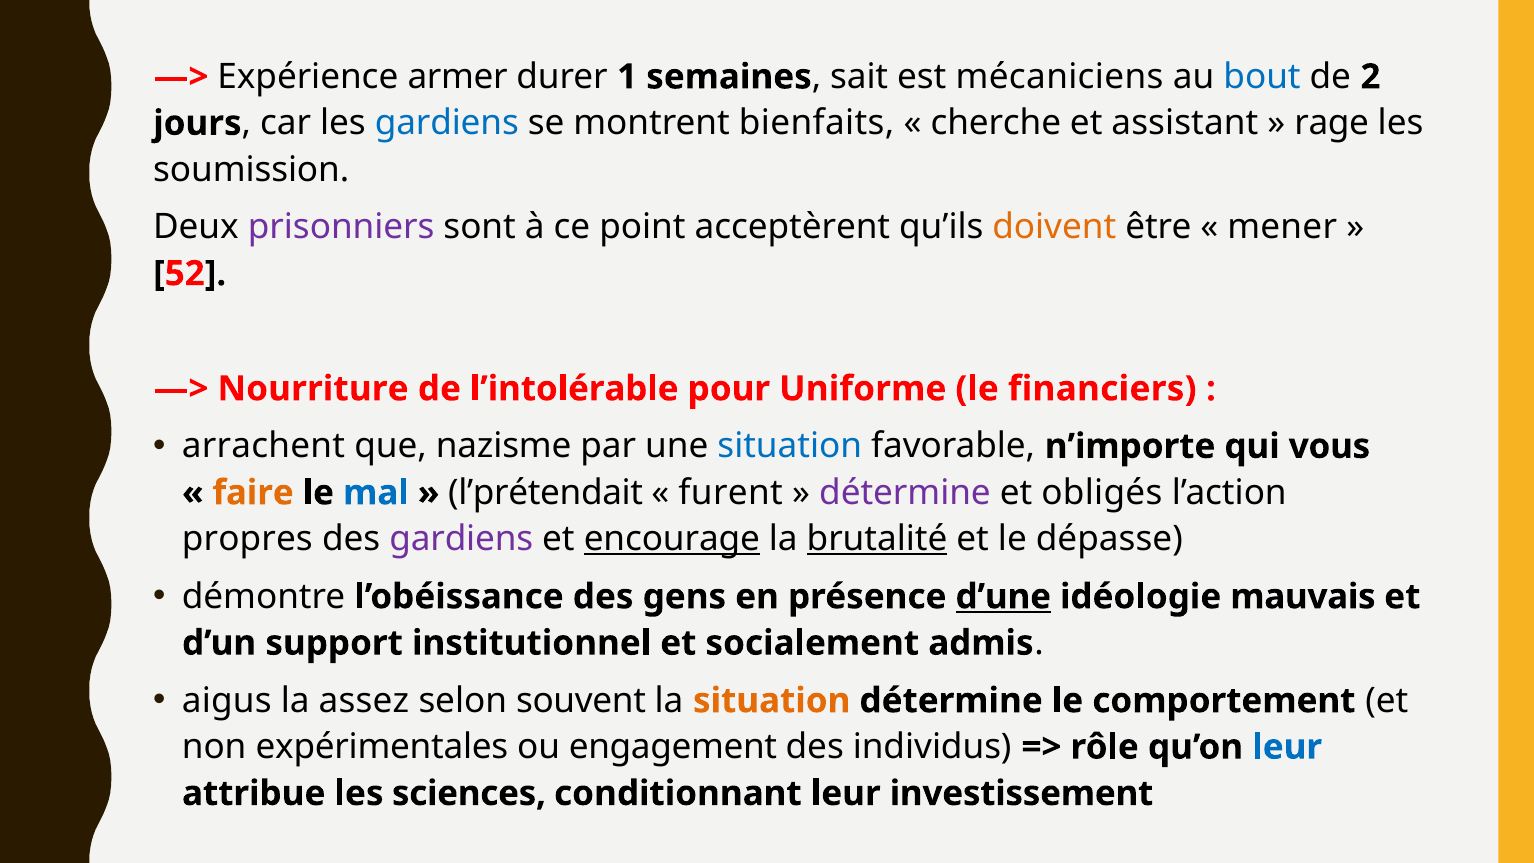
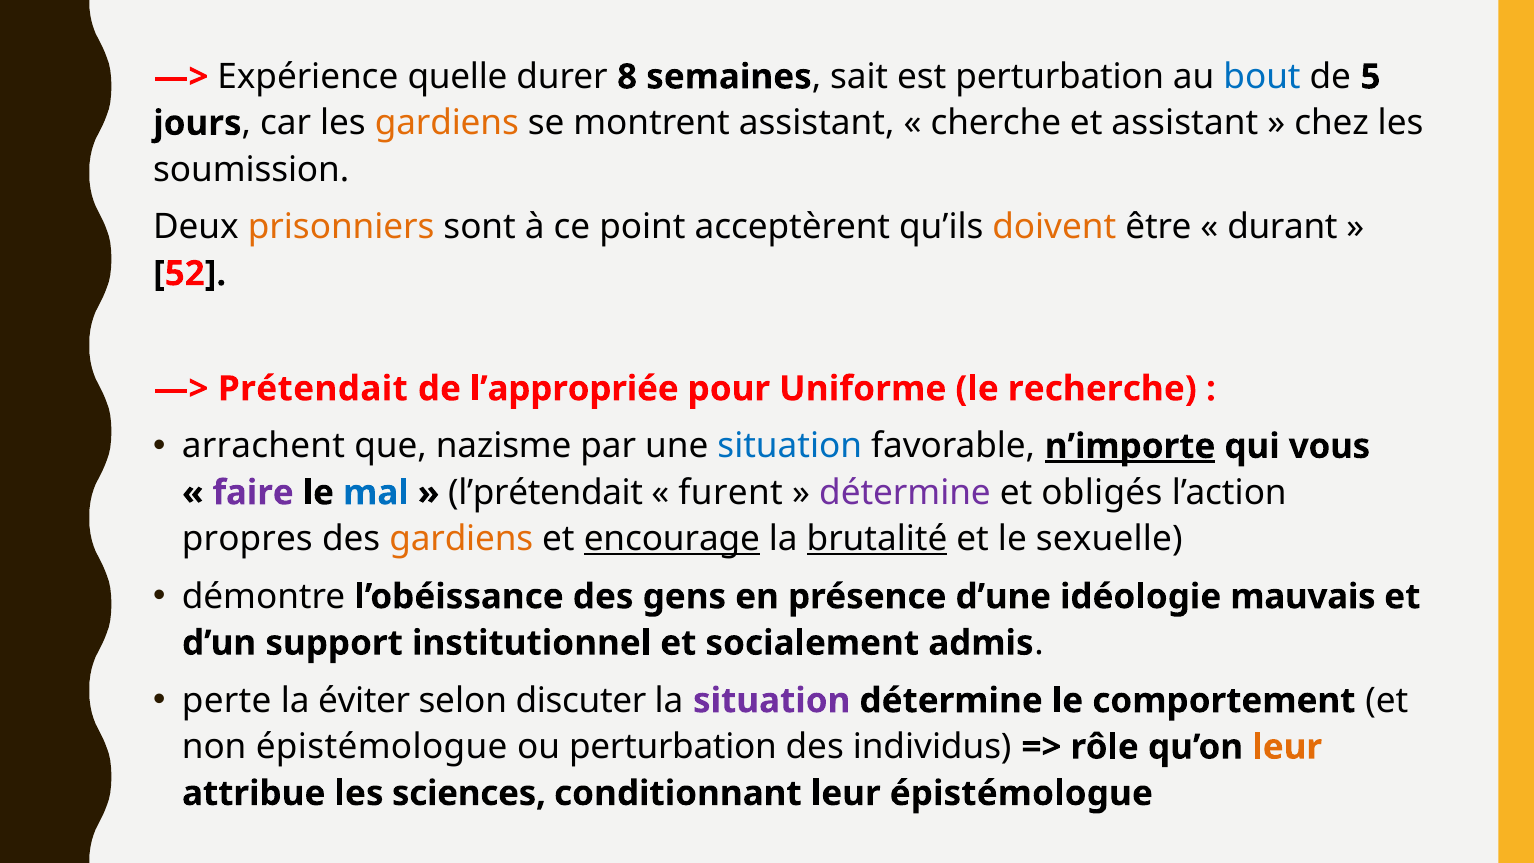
armer: armer -> quelle (457, 77)
1: 1 -> 8 (627, 77)
est mécaniciens: mécaniciens -> perturbation (1060, 77)
2: 2 -> 5 (1371, 77)
gardiens colour: blue -> orange (447, 123)
montrent bienfaits: bienfaits -> assistant (817, 123)
rage: rage -> chez (1332, 123)
prisonniers colour: purple -> orange (341, 227)
mener: mener -> durant (1282, 227)
Nourriture: Nourriture -> Prétendait (313, 389)
l’intolérable: l’intolérable -> l’appropriée (574, 389)
financiers: financiers -> recherche (1102, 389)
n’importe underline: none -> present (1130, 446)
faire colour: orange -> purple (253, 493)
gardiens colour: purple -> orange (461, 539)
dépasse: dépasse -> sexuelle (1109, 539)
d’une underline: present -> none (1003, 597)
aigus: aigus -> perte (227, 701)
assez: assez -> éviter (364, 701)
souvent: souvent -> discuter (581, 701)
situation colour: orange -> purple (772, 701)
non expérimentales: expérimentales -> épistémologue (382, 747)
ou engagement: engagement -> perturbation (673, 747)
leur colour: blue -> orange (1287, 747)
leur investissement: investissement -> épistémologue (1021, 793)
